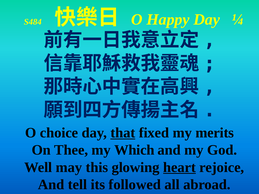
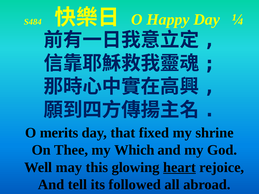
choice: choice -> merits (59, 133)
that underline: present -> none (123, 133)
merits: merits -> shrine (215, 133)
